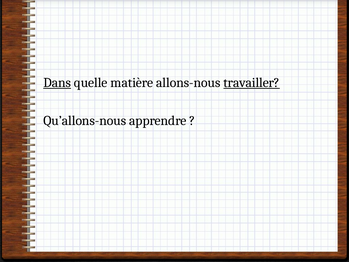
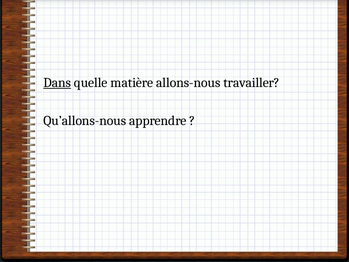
travailler underline: present -> none (252, 83)
